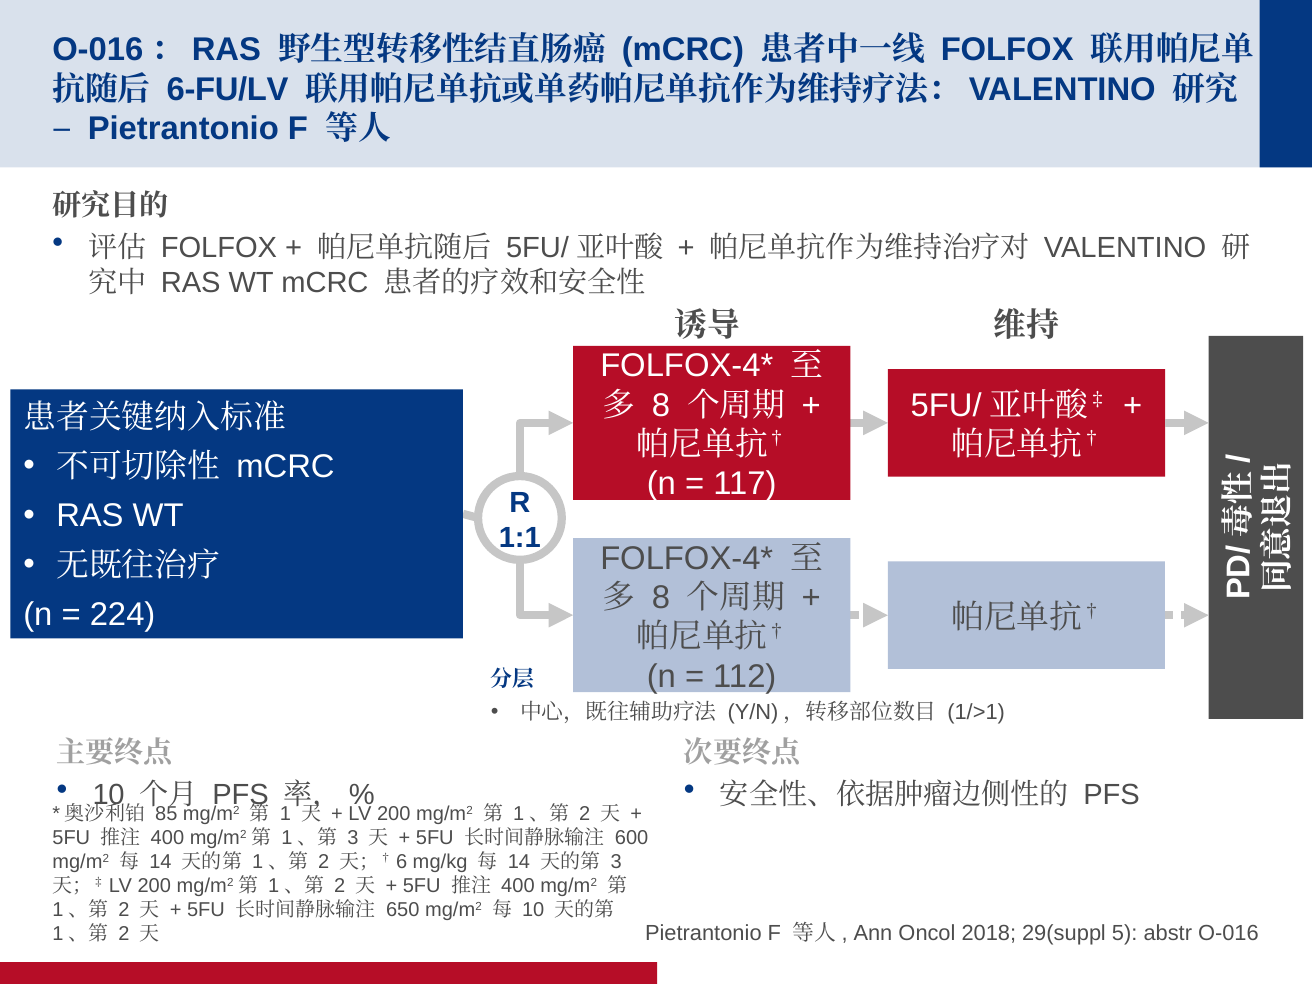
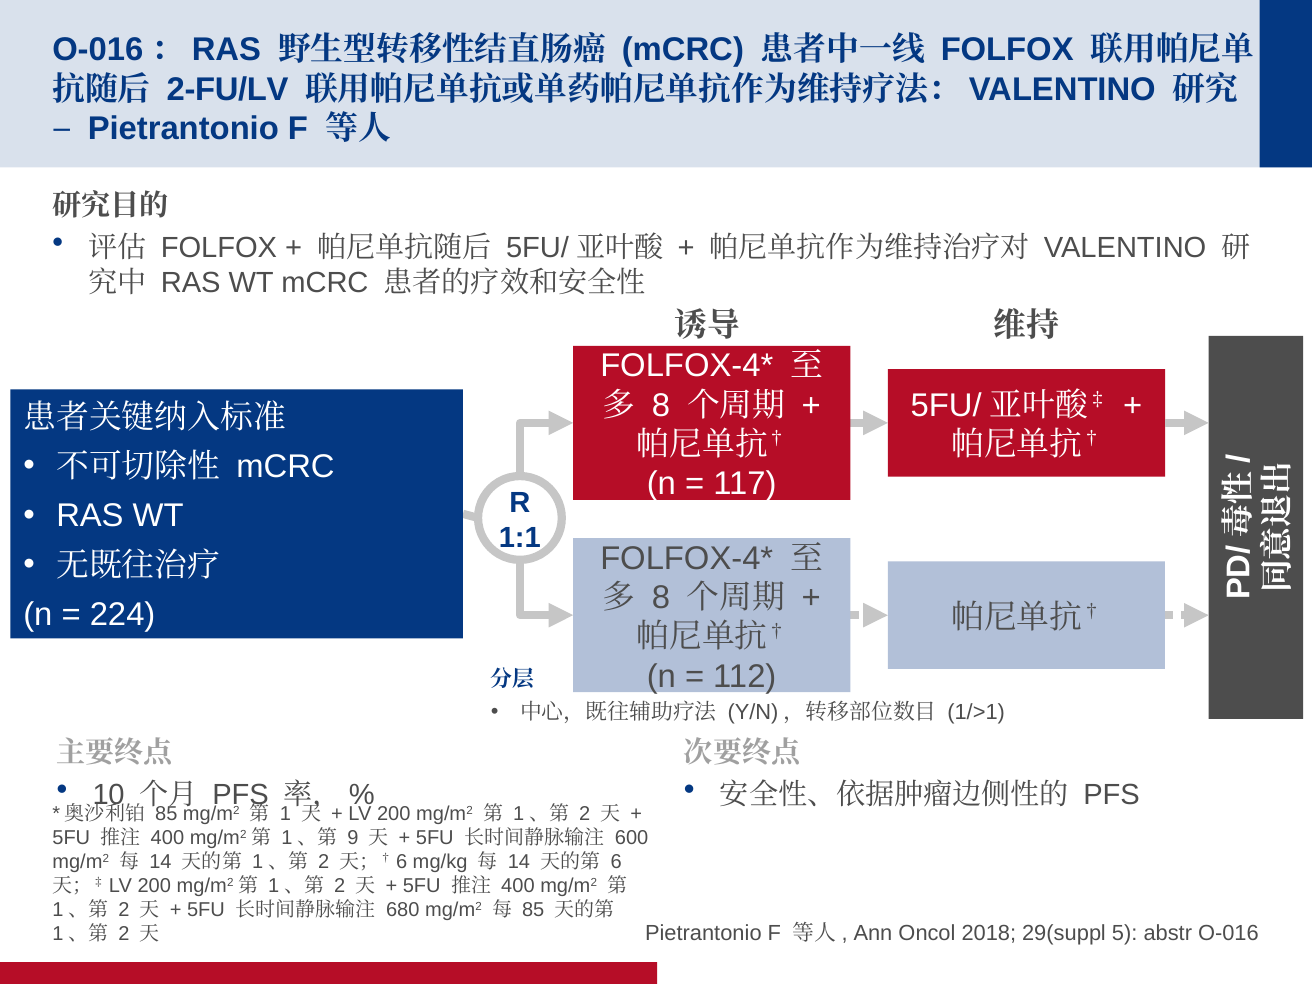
6-FU/LV: 6-FU/LV -> 2-FU/LV (228, 89)
3: 3 -> 9 (353, 838)
3: 3 -> 6 (616, 862)
650: 650 -> 680 (403, 910)
10: 10 -> 85 (533, 910)
